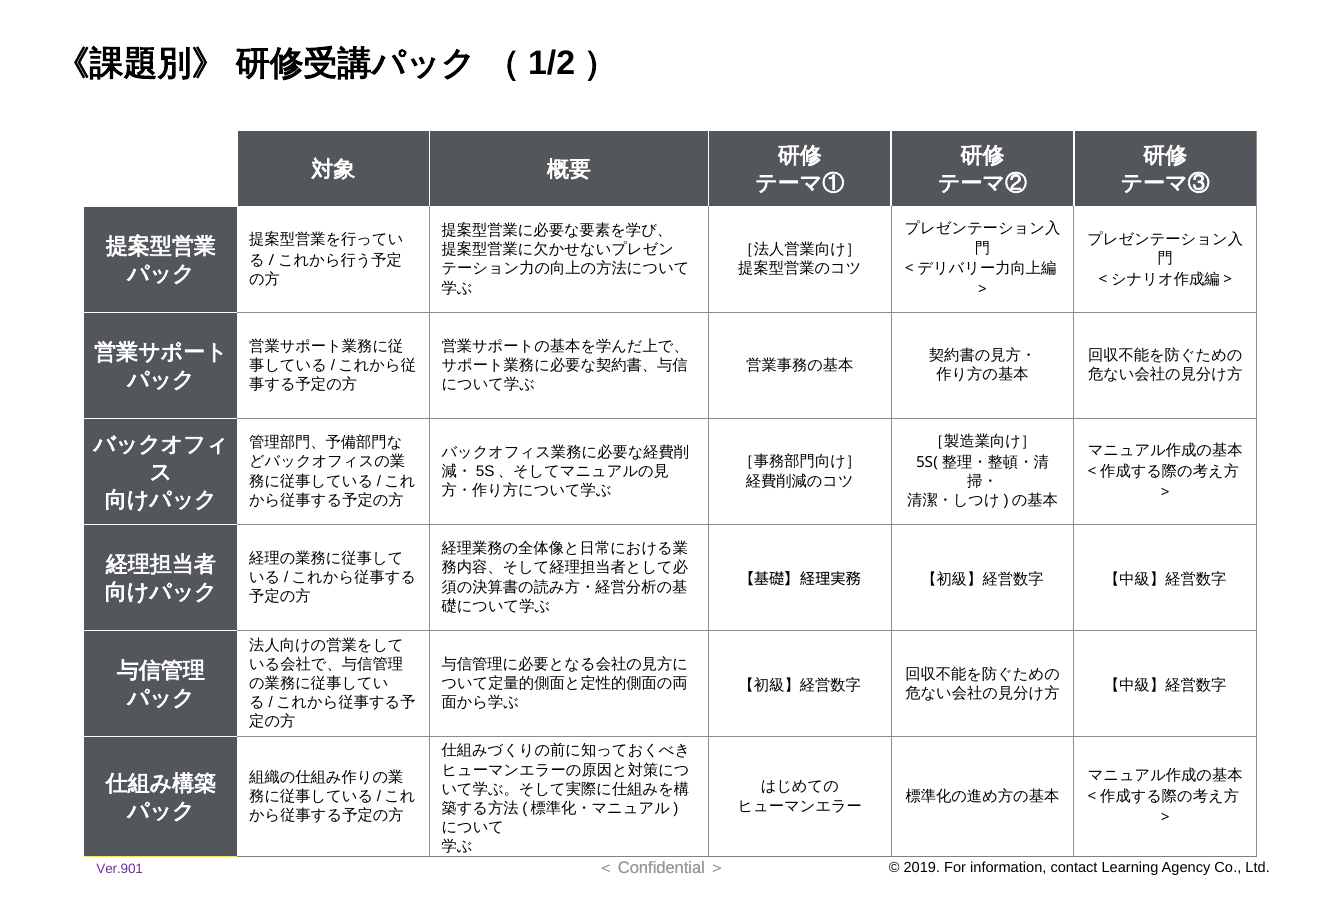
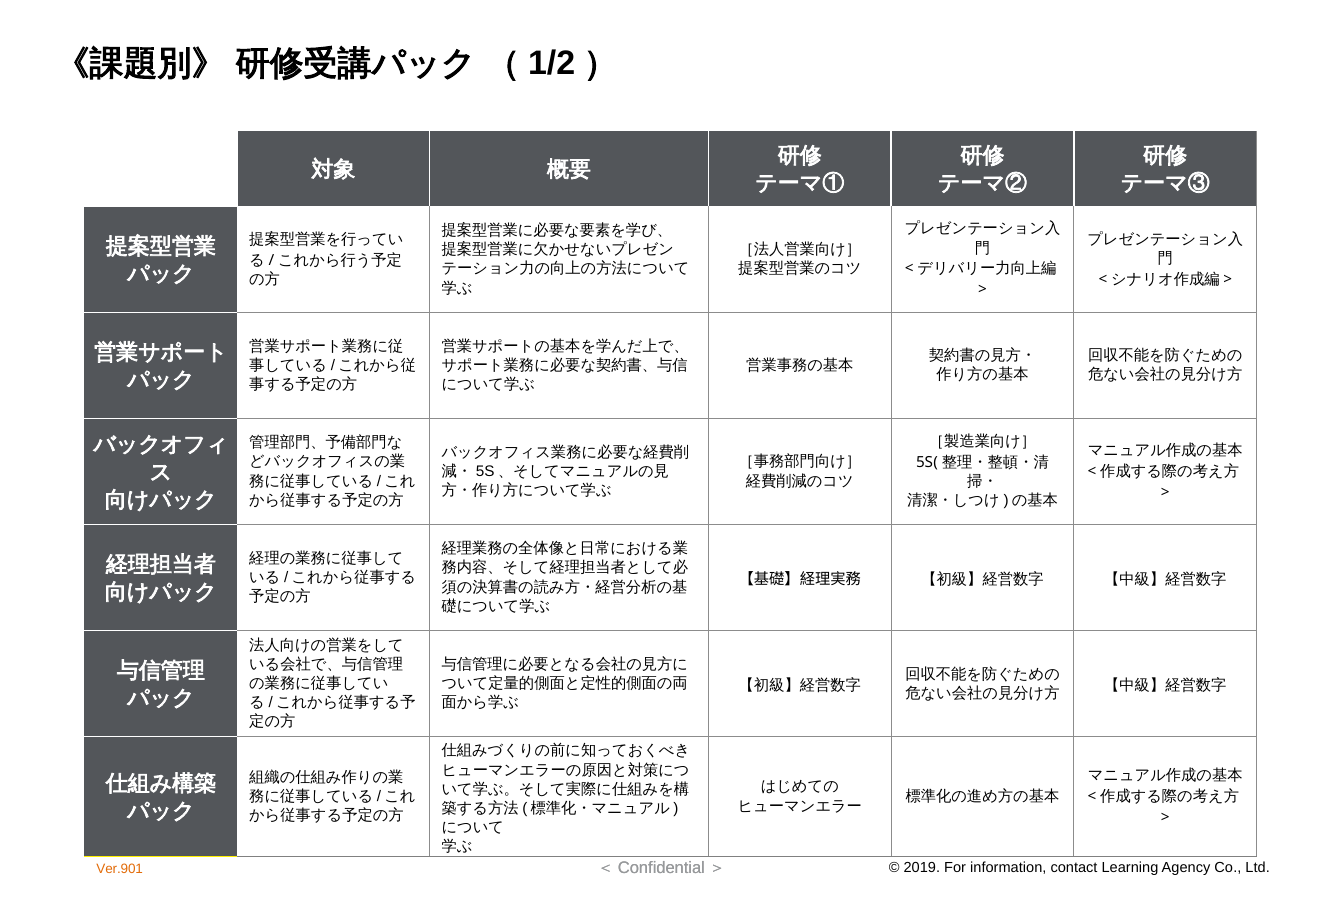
Ver.901 colour: purple -> orange (120, 869)
